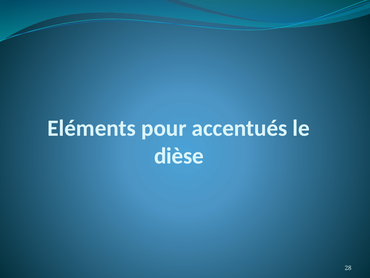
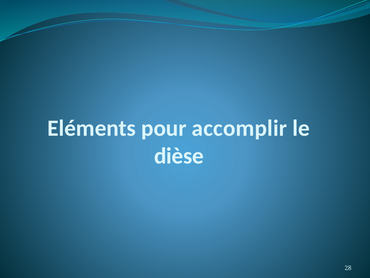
accentués: accentués -> accomplir (239, 128)
